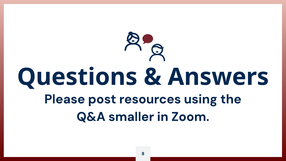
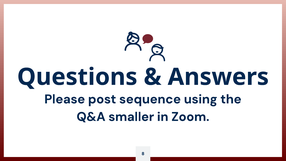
resources: resources -> sequence (150, 99)
